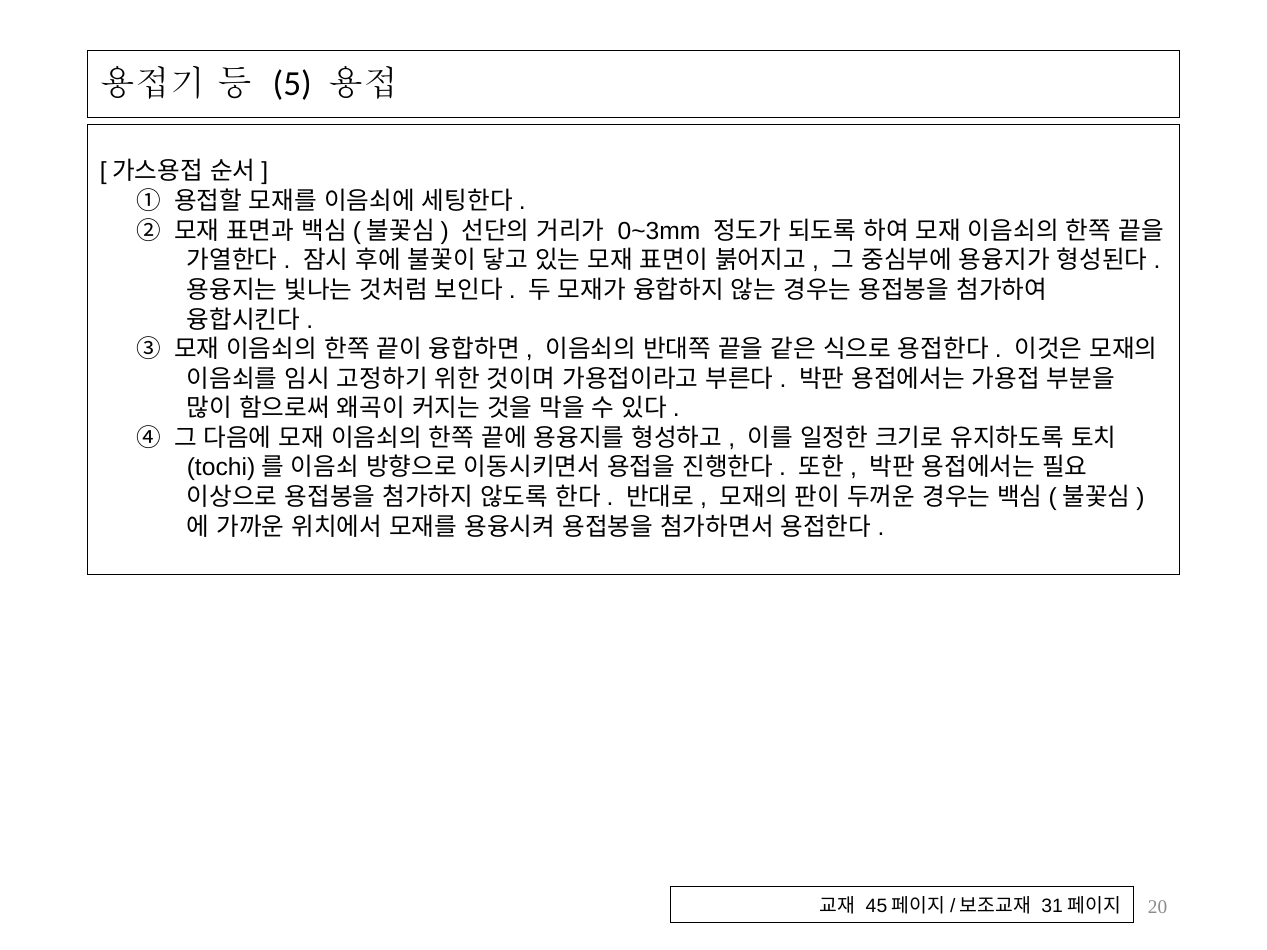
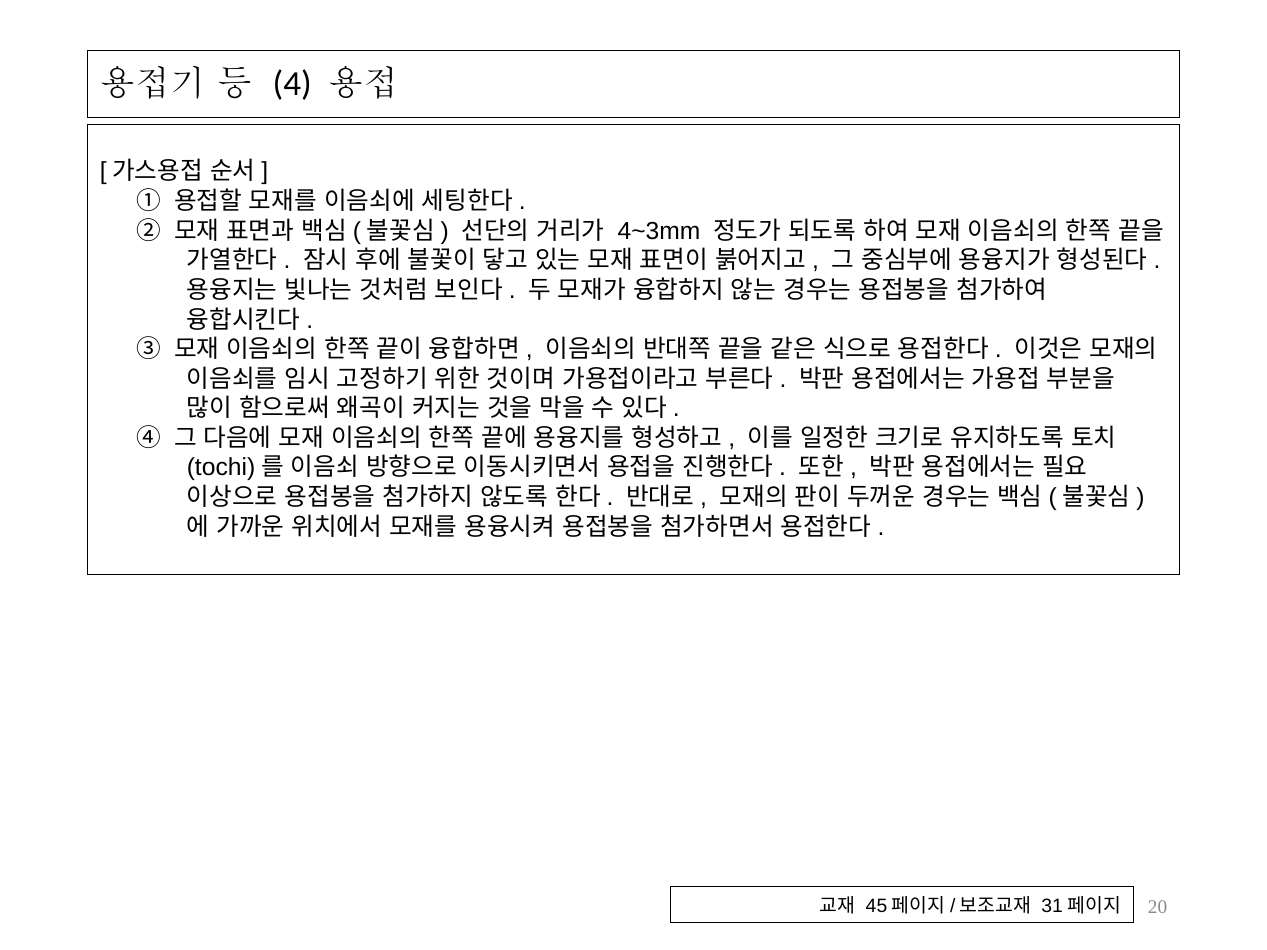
5: 5 -> 4 (292, 84)
0~3mm: 0~3mm -> 4~3mm (659, 231)
